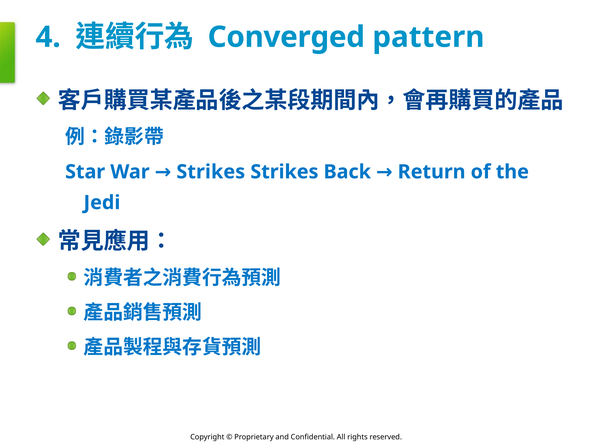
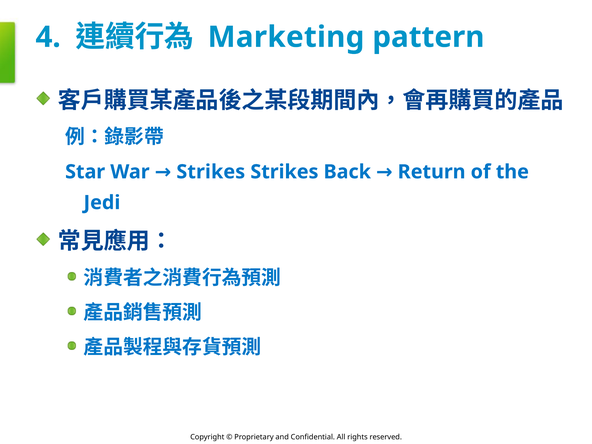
Converged: Converged -> Marketing (286, 37)
